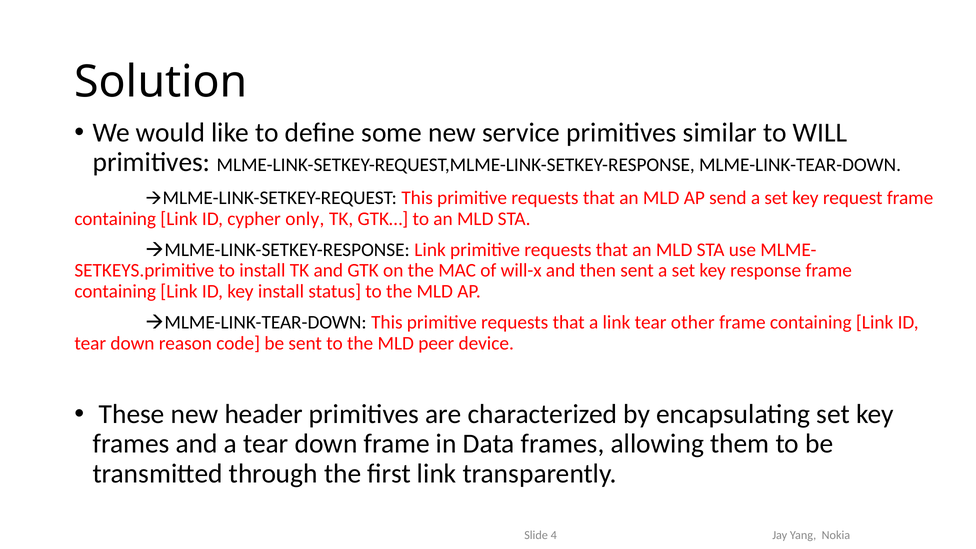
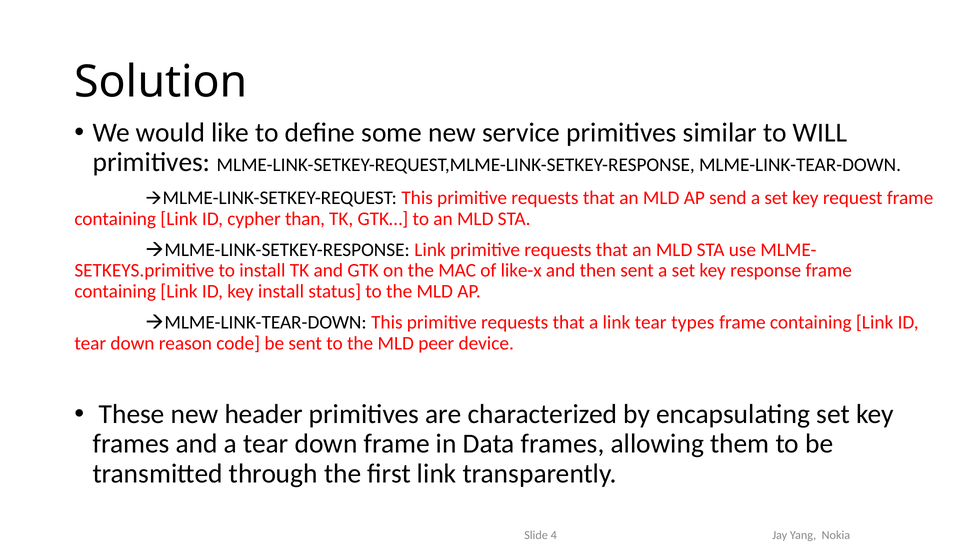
only: only -> than (305, 219)
will-x: will-x -> like-x (521, 271)
other: other -> types (693, 323)
